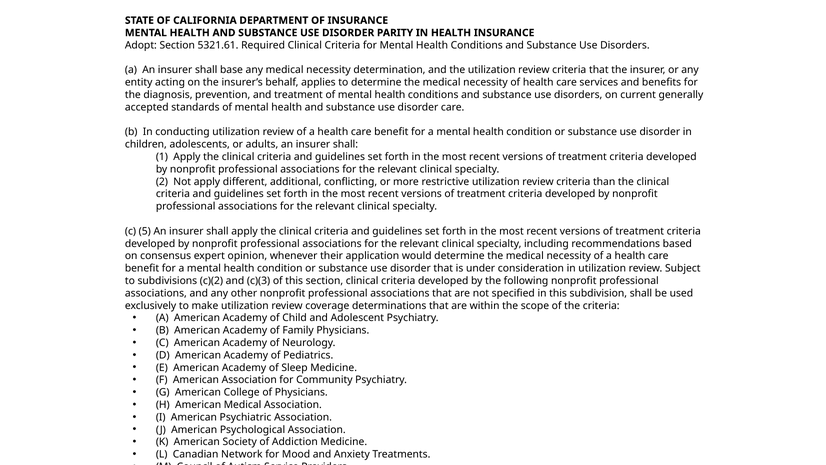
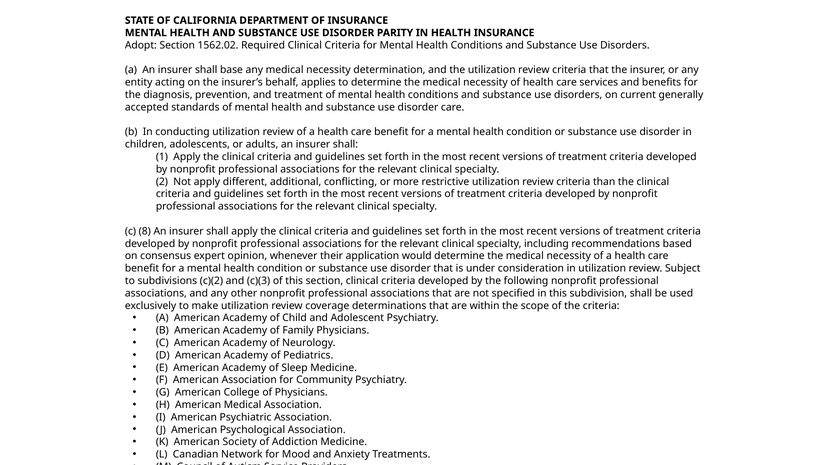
5321.61: 5321.61 -> 1562.02 (218, 45)
5: 5 -> 8 (145, 231)
